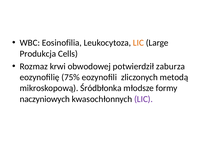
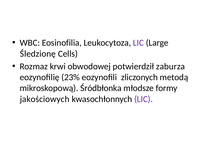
LIC colour: orange -> purple (138, 43)
Produkcja: Produkcja -> Śledzionę (38, 53)
75%: 75% -> 23% (71, 77)
naczyniowych: naczyniowych -> jakościowych (45, 99)
